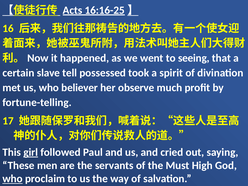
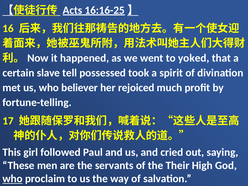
seeing: seeing -> yoked (194, 58)
observe: observe -> rejoiced (136, 88)
girl underline: present -> none (31, 152)
Must: Must -> Their (178, 166)
